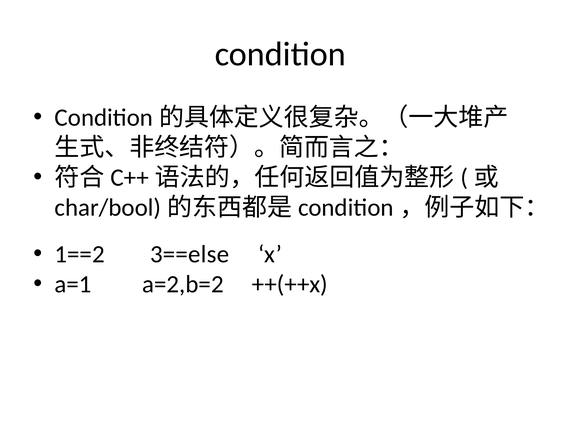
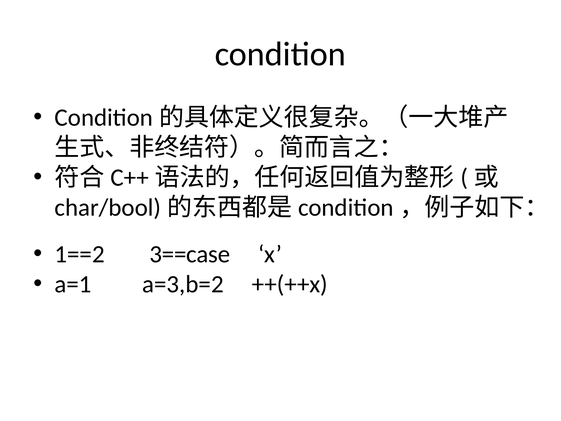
3==else: 3==else -> 3==case (190, 254)
a=2,b=2: a=2,b=2 -> a=3,b=2 (183, 284)
